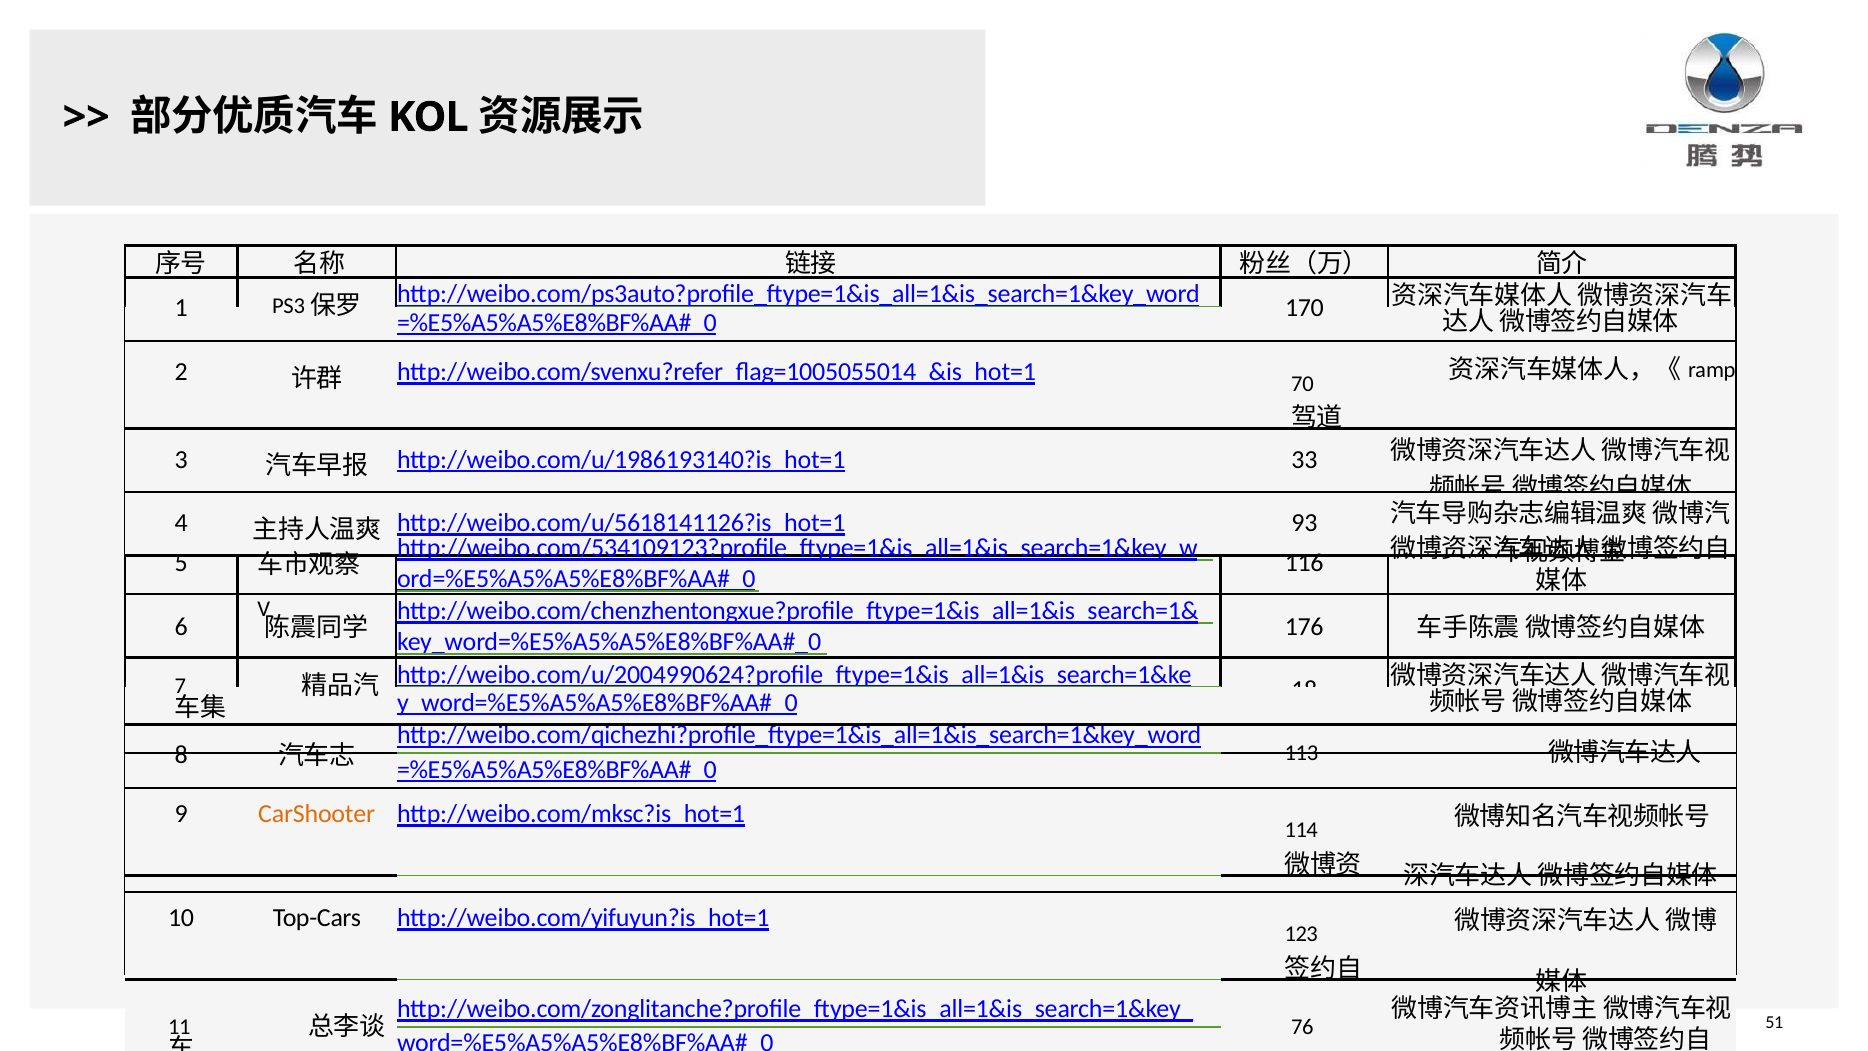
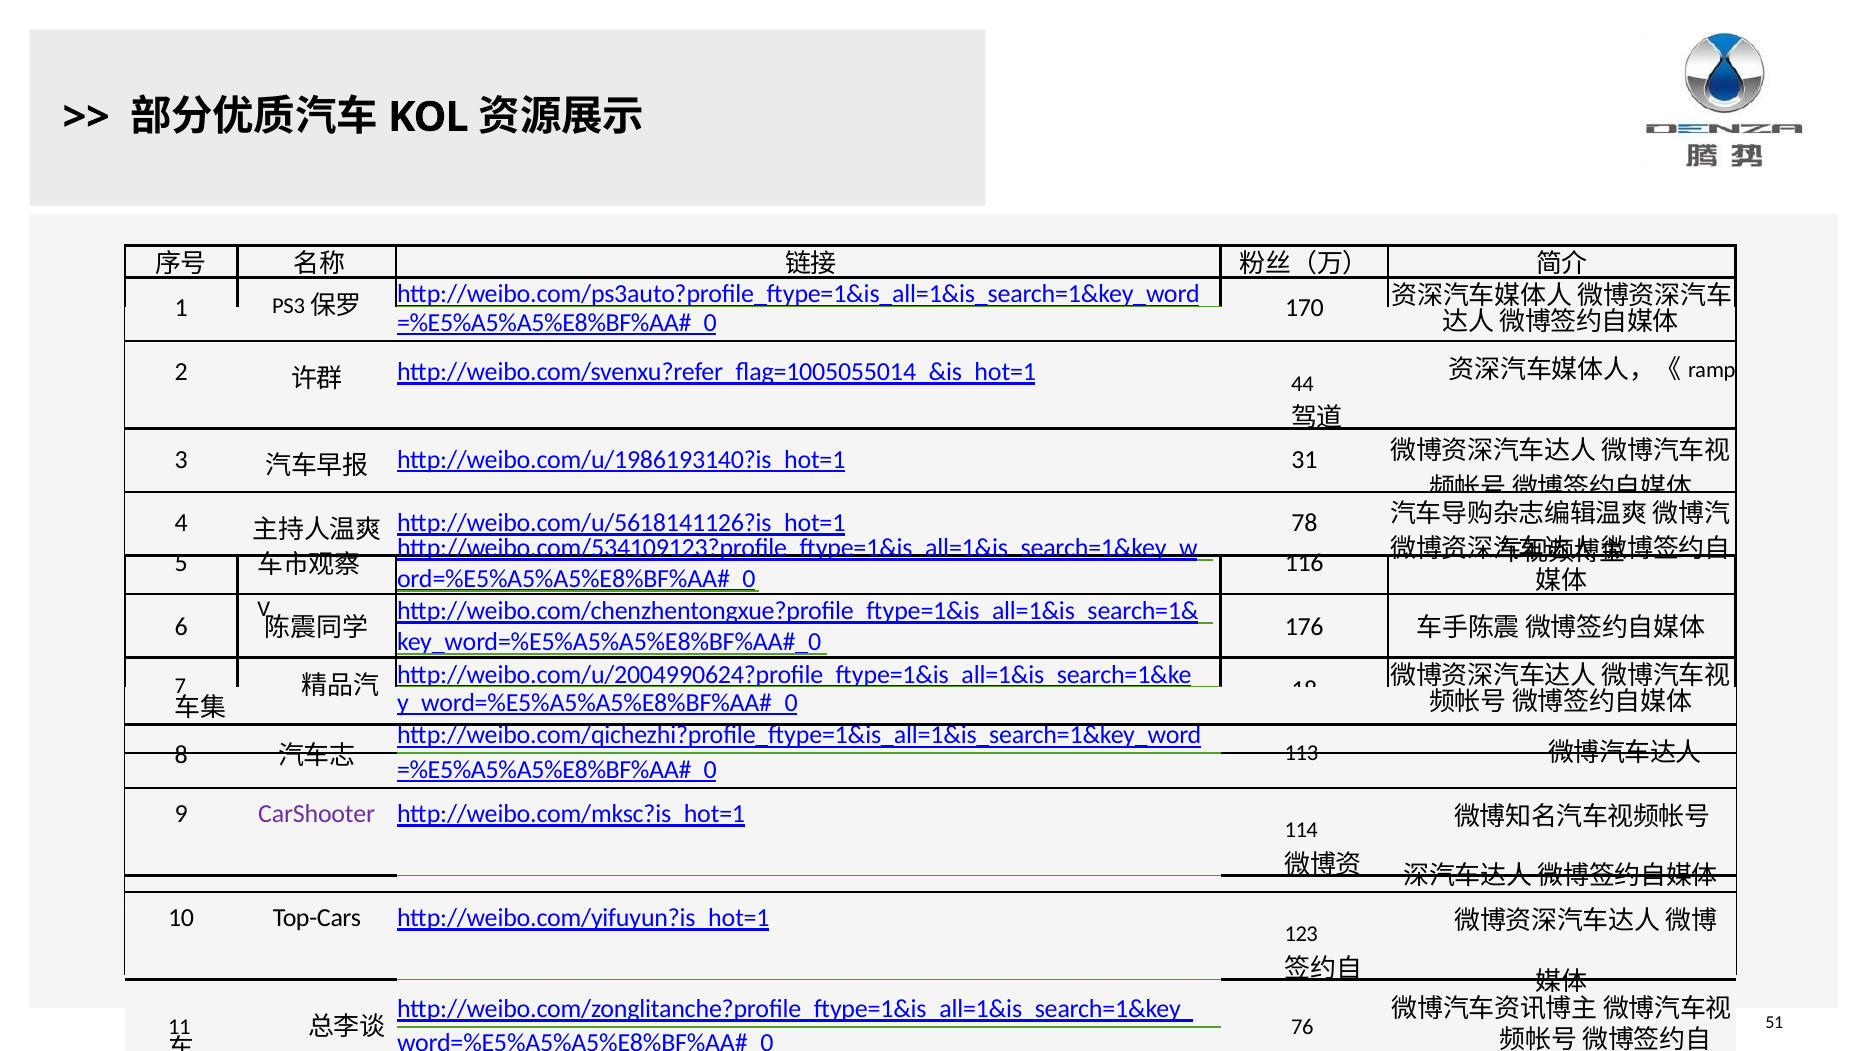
70: 70 -> 44 (1302, 384)
33: 33 -> 31 (1304, 459)
93: 93 -> 78 (1304, 523)
CarShooter colour: orange -> purple (317, 814)
